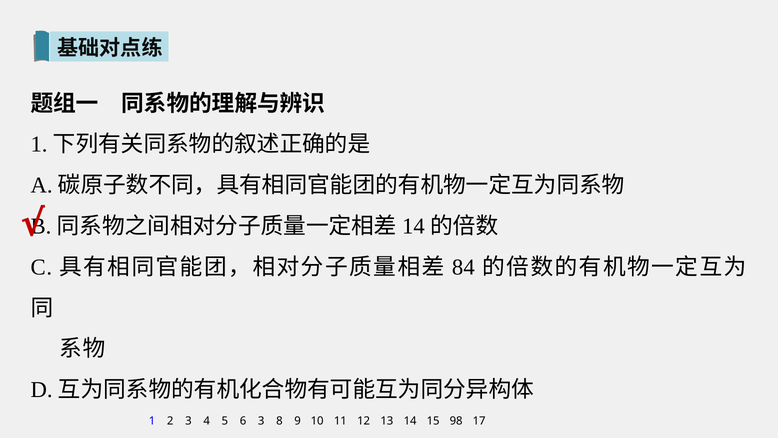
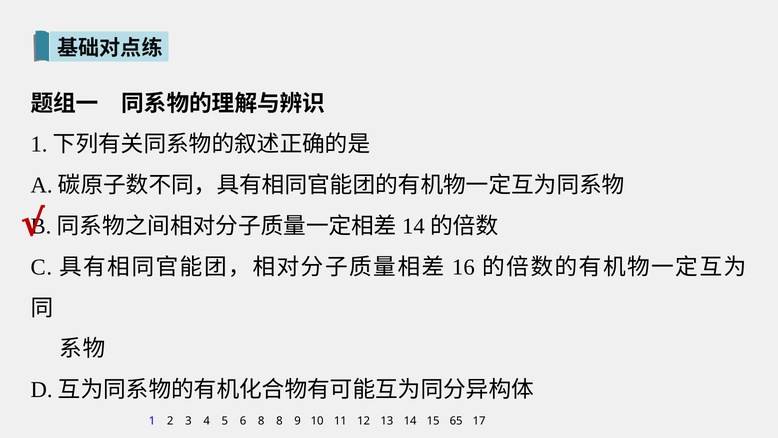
84: 84 -> 16 (463, 267)
6 3: 3 -> 8 (261, 421)
98: 98 -> 65 (456, 421)
